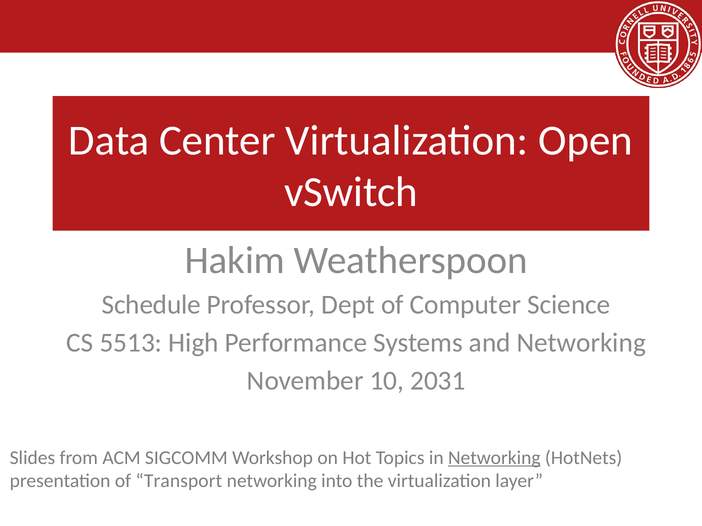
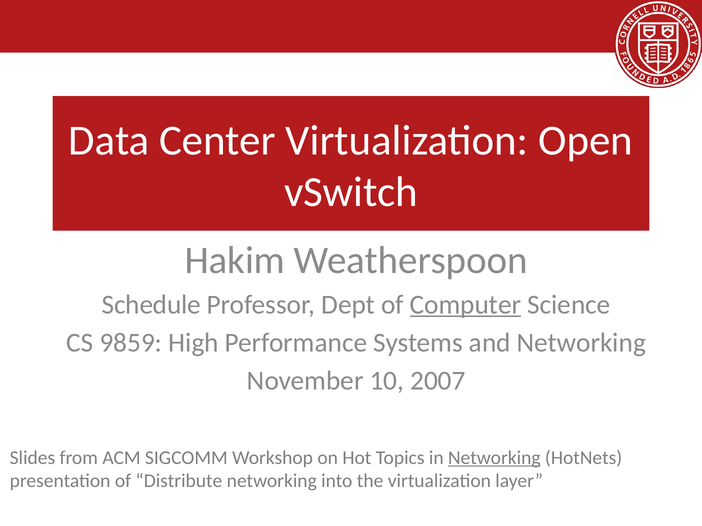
Computer underline: none -> present (465, 305)
5513: 5513 -> 9859 (131, 343)
2031: 2031 -> 2007 (438, 381)
Transport: Transport -> Distribute (179, 481)
